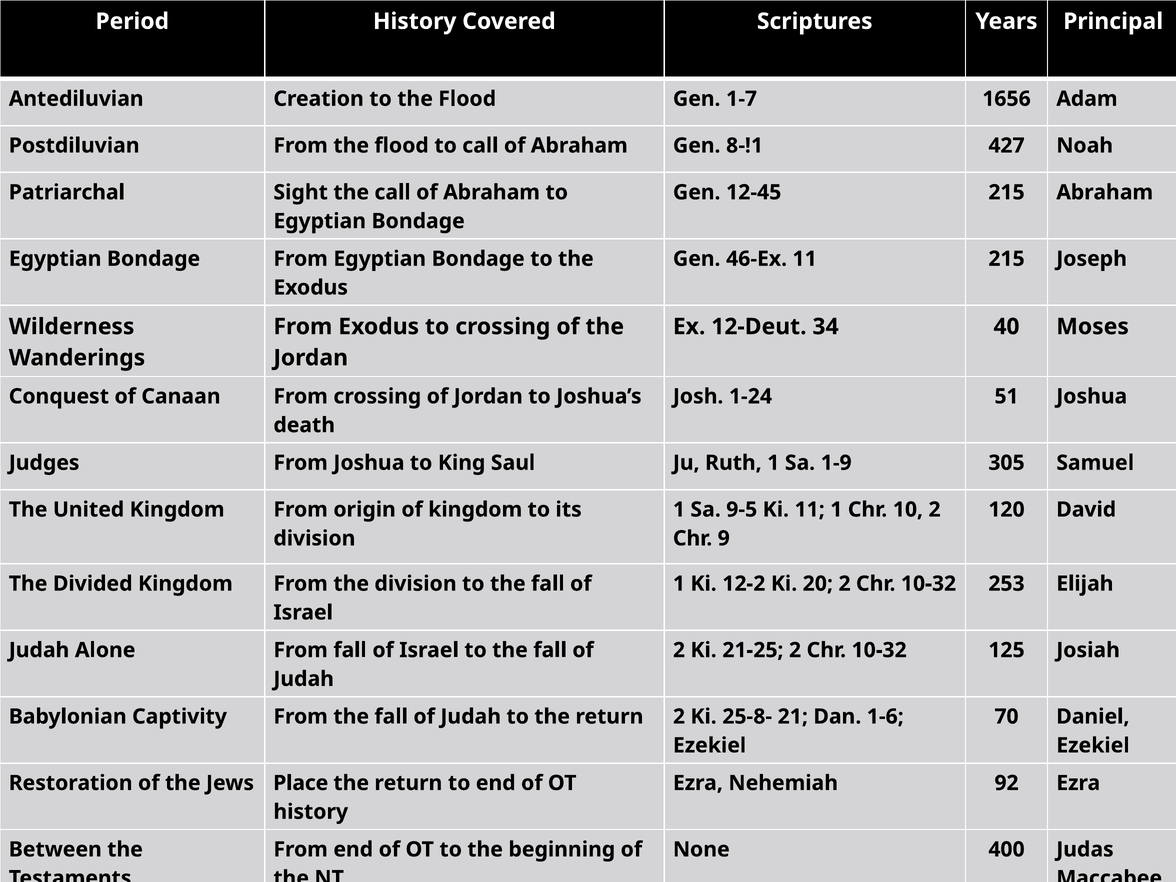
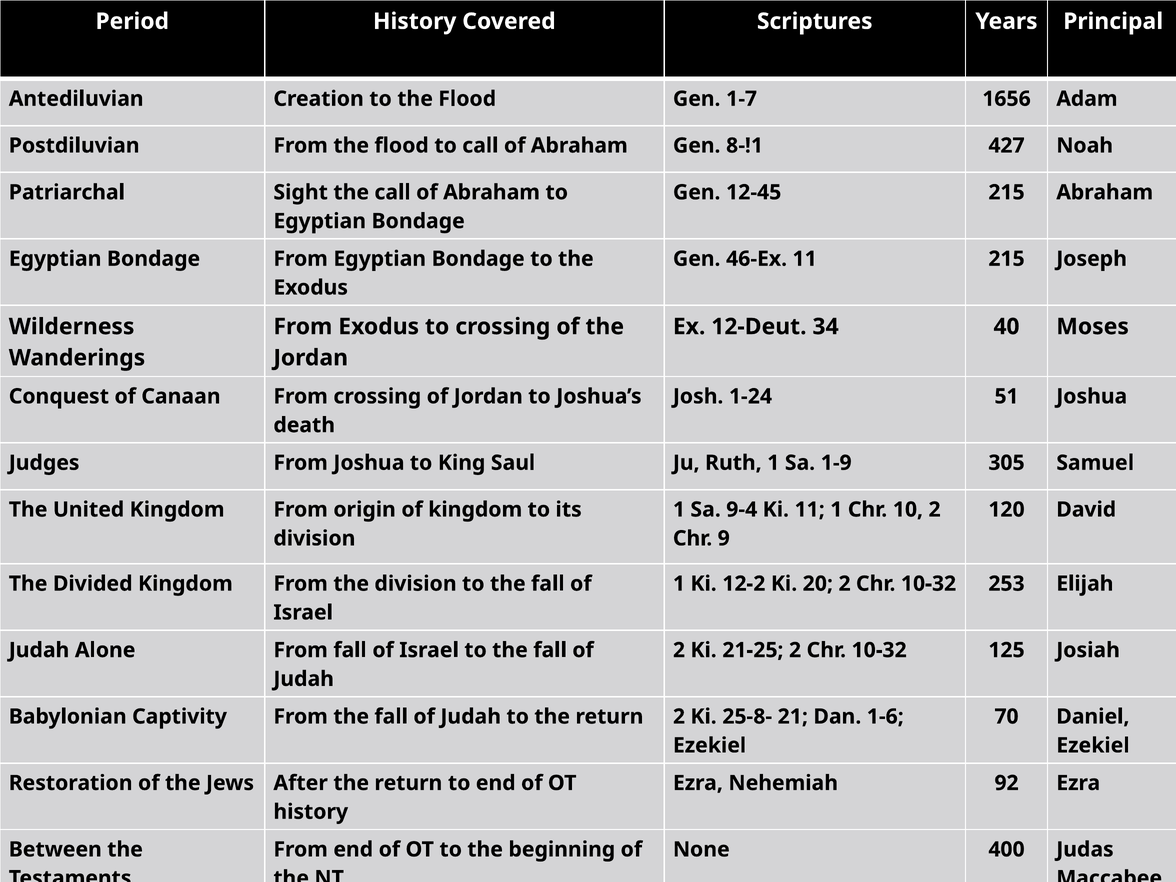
9-5: 9-5 -> 9-4 (742, 510)
Place: Place -> After (301, 783)
